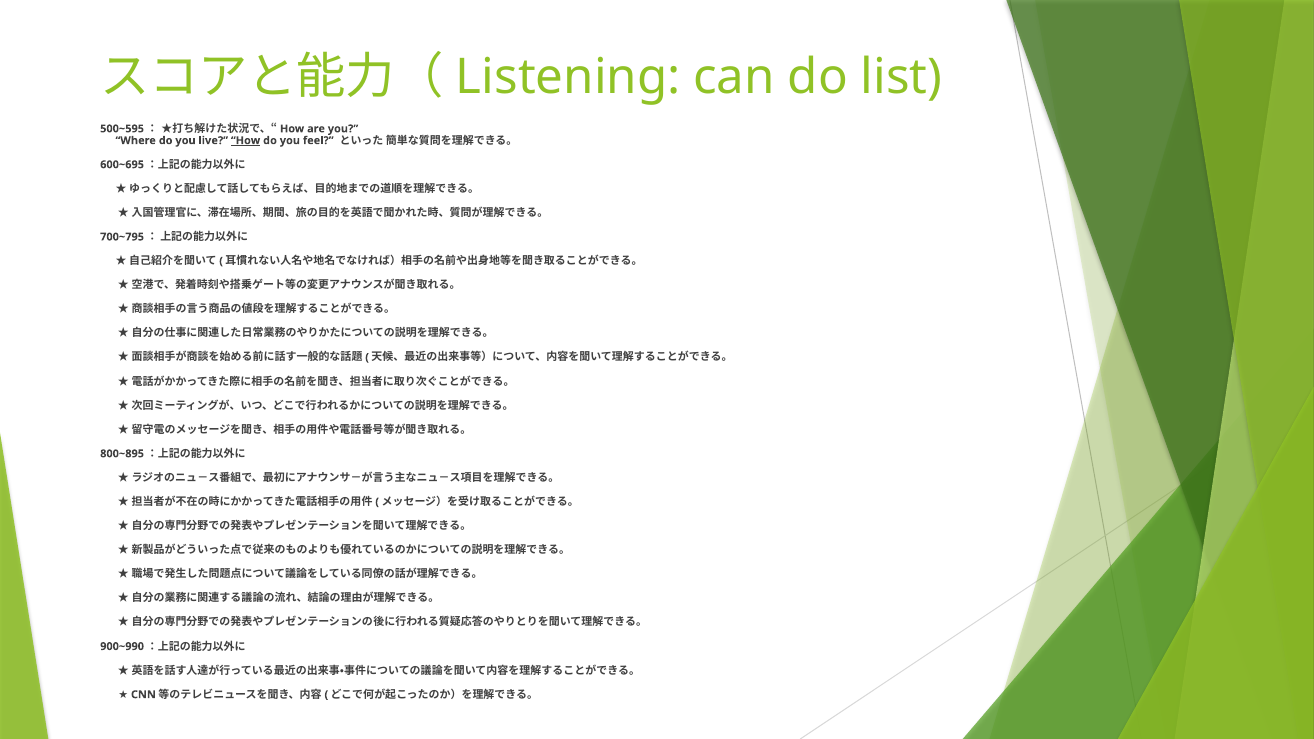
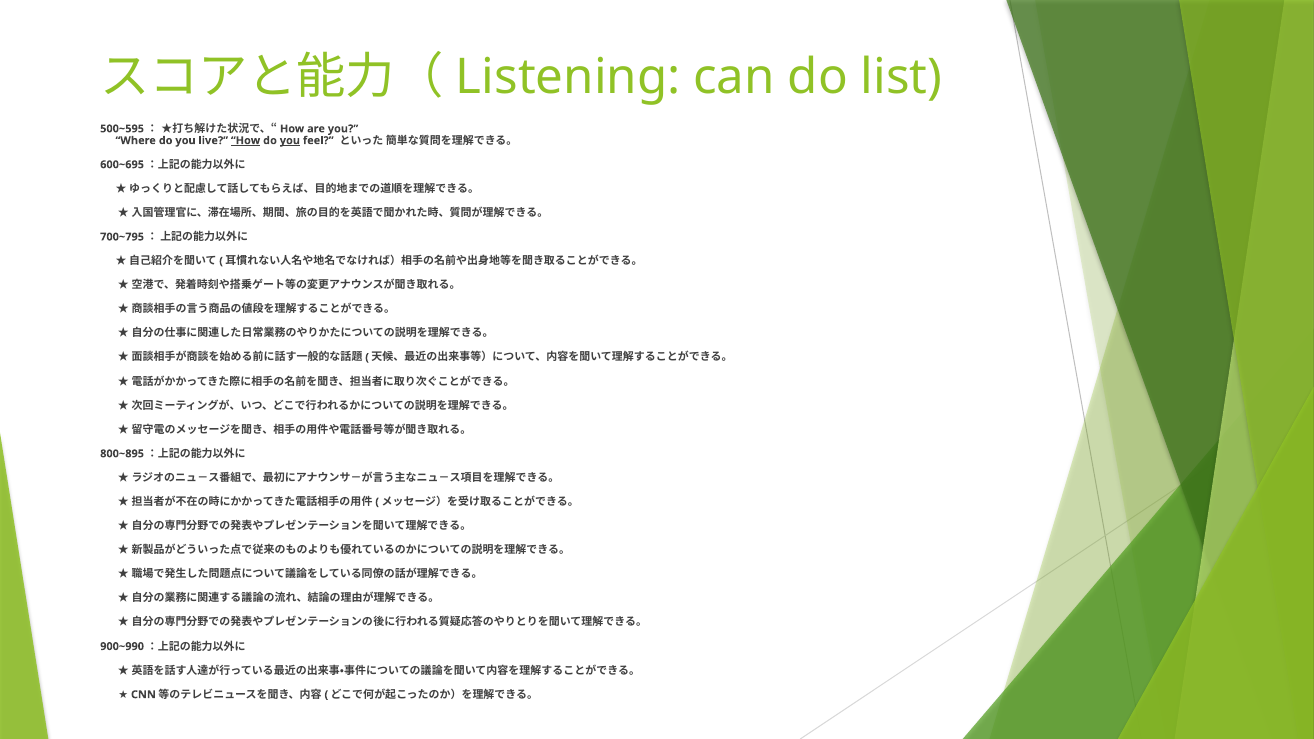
you underline: none -> present (290, 141)
